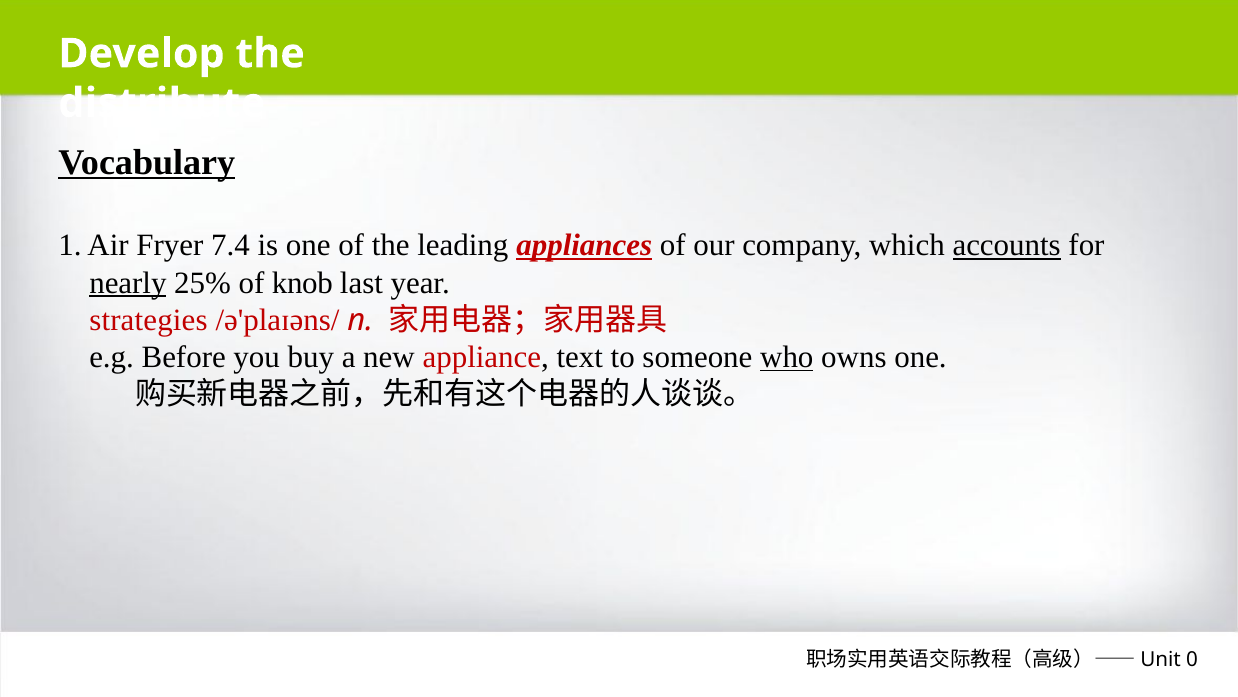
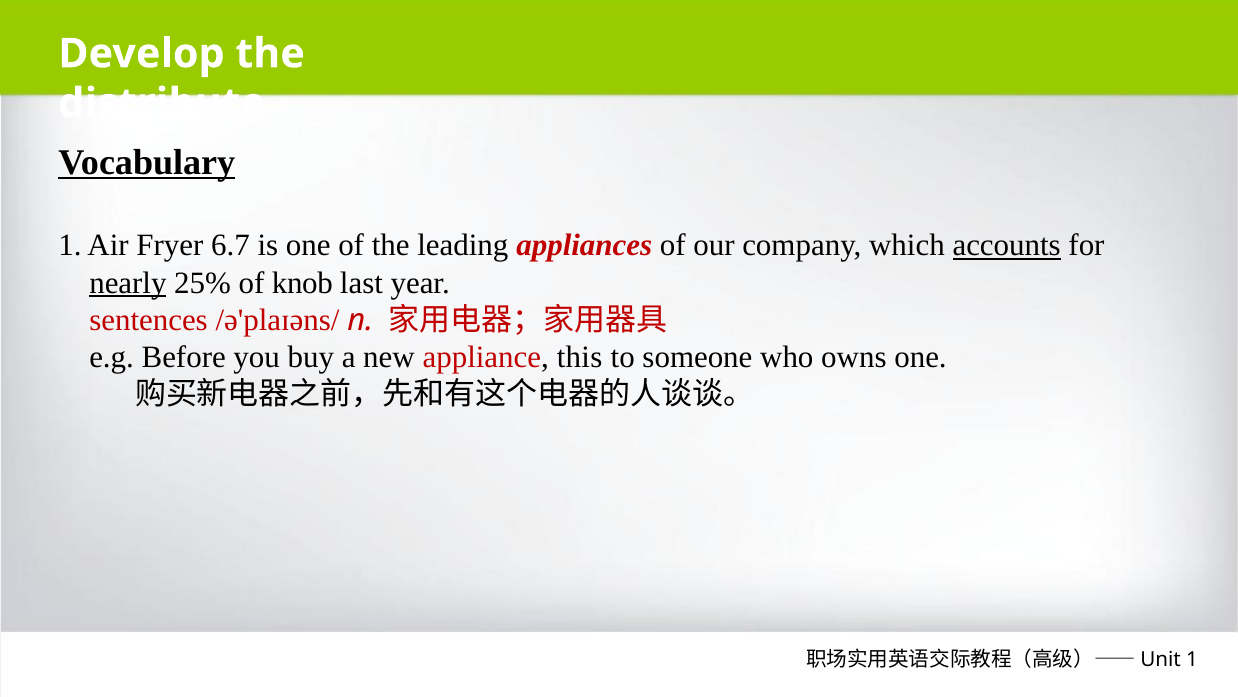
7.4: 7.4 -> 6.7 (230, 245)
appliances underline: present -> none (584, 245)
strategies: strategies -> sentences (149, 320)
text: text -> this (580, 357)
who underline: present -> none (787, 357)
0: 0 -> 1 (1192, 659)
